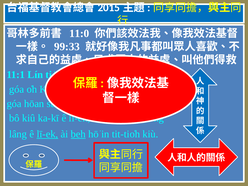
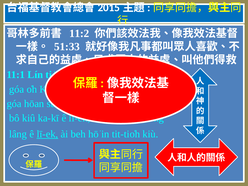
11:0: 11:0 -> 11:2 (79, 33)
99:33: 99:33 -> 51:33 (67, 47)
beh underline: present -> none (78, 134)
